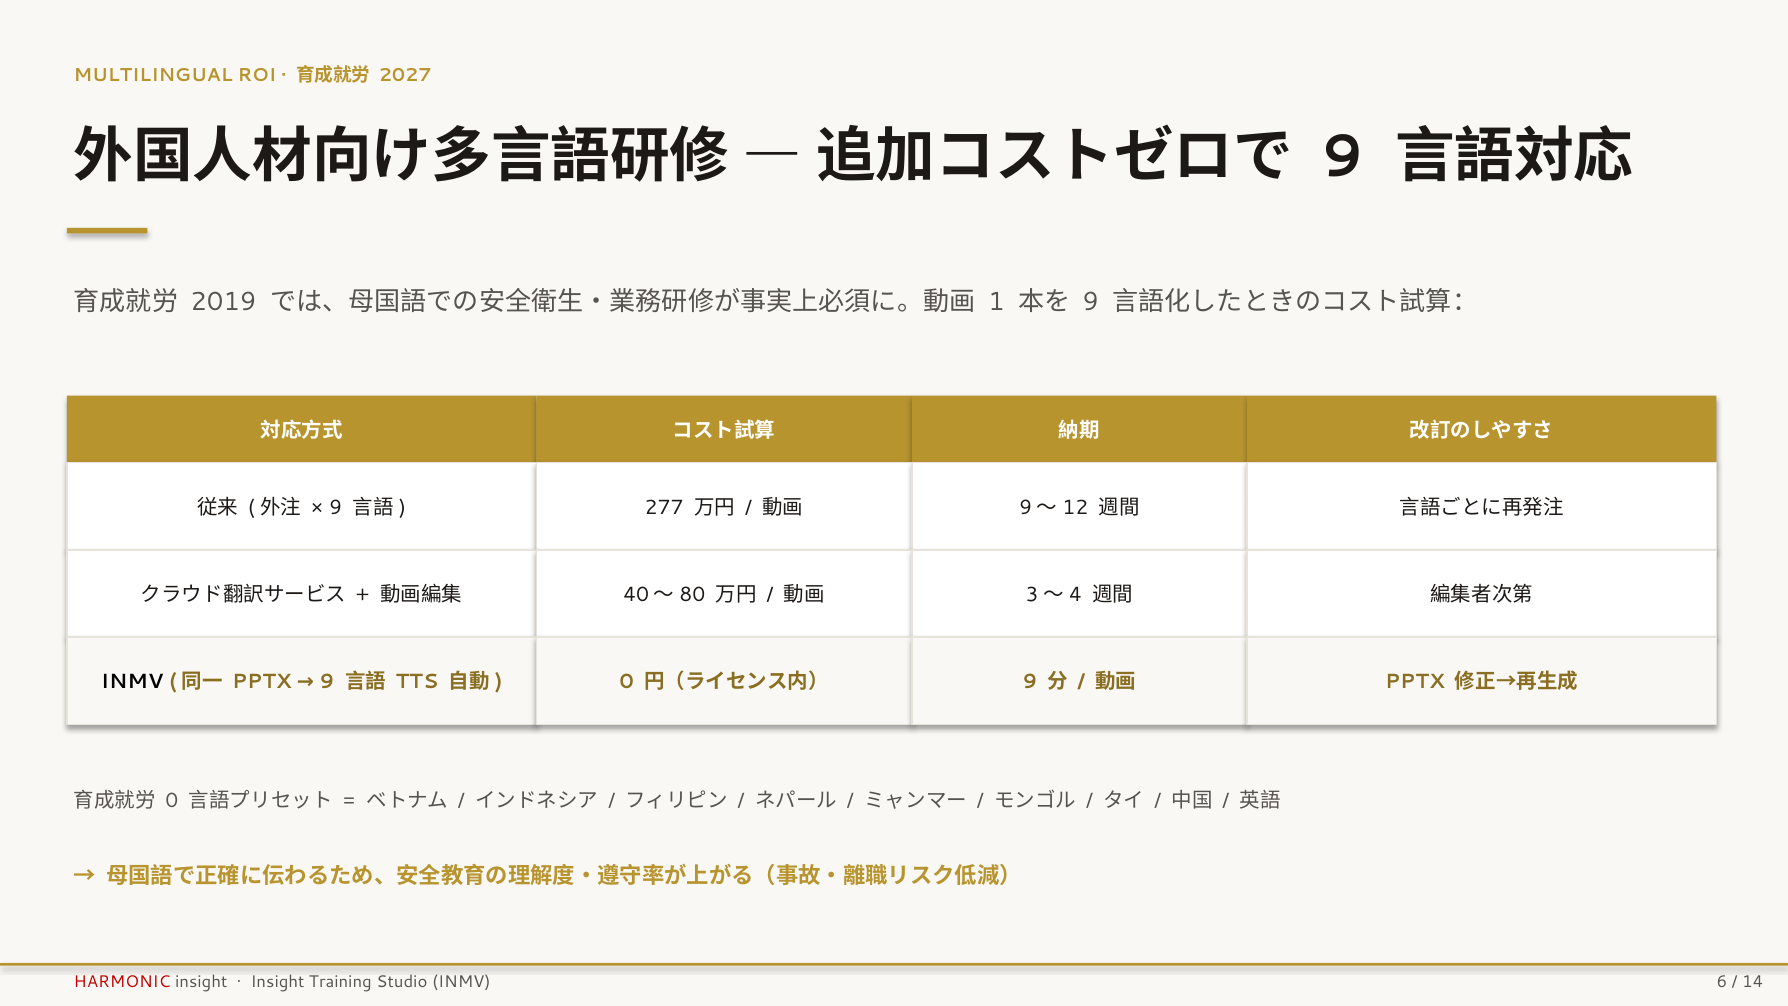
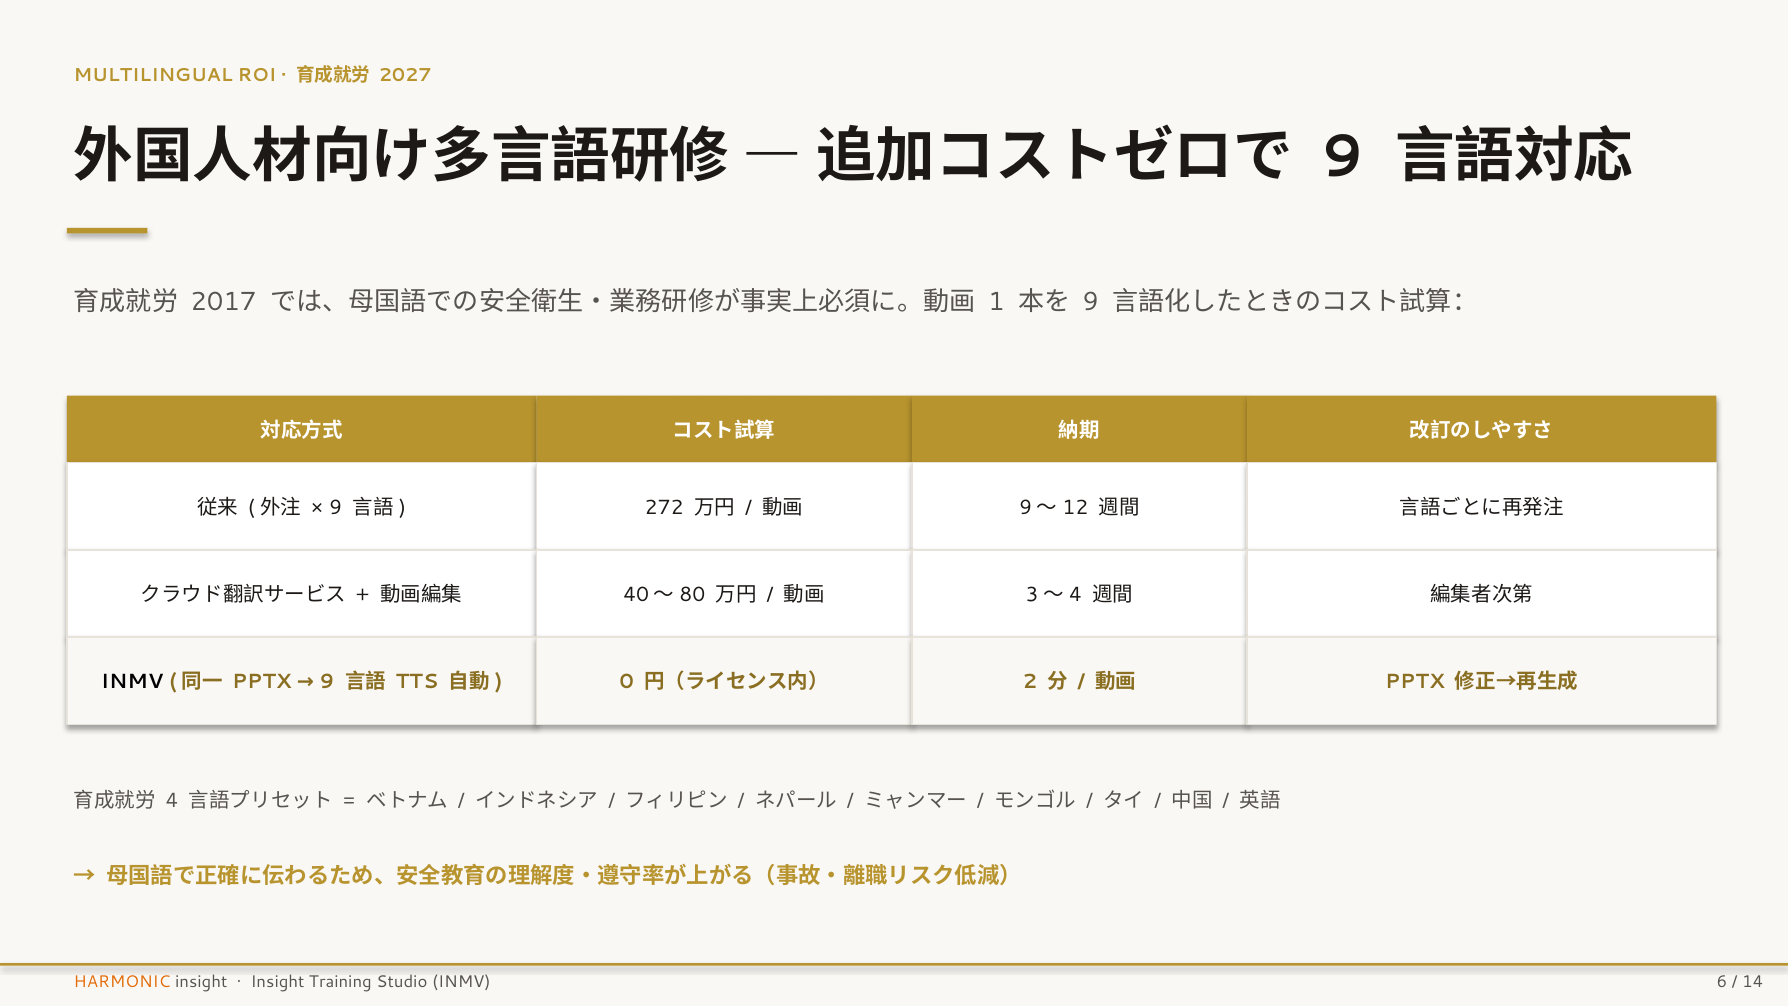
2019: 2019 -> 2017 (223, 302)
277: 277 -> 272 (664, 508)
9: 9 -> 2 (1030, 682)
0: 0 -> 4 (172, 801)
HARMONIC colour: red -> orange (122, 982)
